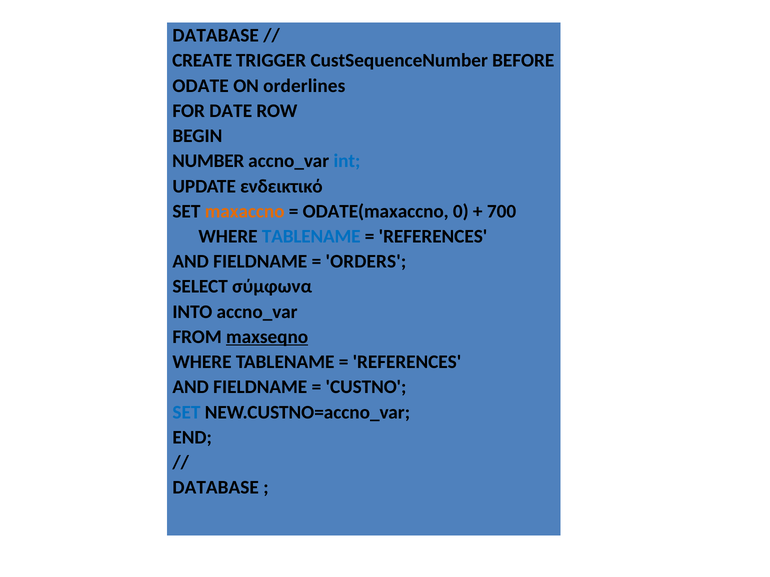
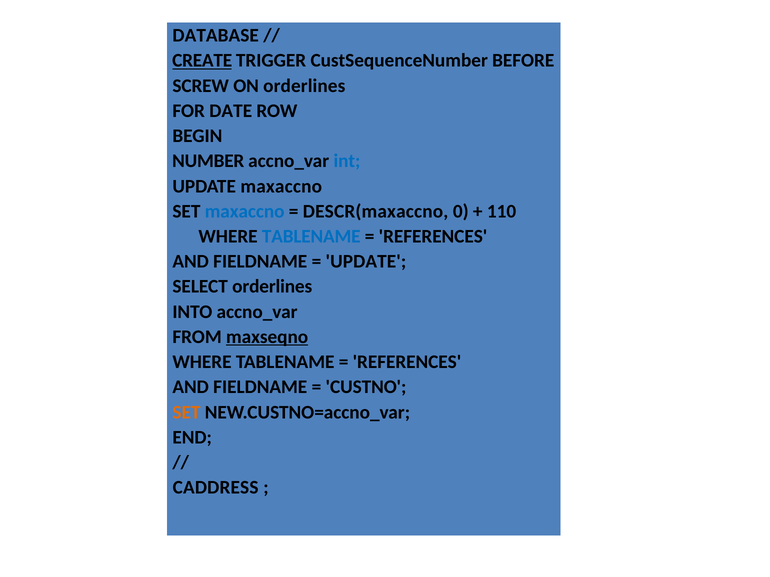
CREATE underline: none -> present (202, 61)
ODATE: ODATE -> SCREW (201, 86)
UPDATE ενδεικτικό: ενδεικτικό -> maxaccno (281, 186)
maxaccno colour: orange -> blue (245, 211)
ODATE(maxaccno: ODATE(maxaccno -> DESCR(maxaccno (376, 211)
700: 700 -> 110 (502, 211)
ORDERS: ORDERS -> UPDATE (366, 262)
SELECT σύμφωνα: σύμφωνα -> orderlines (272, 287)
SET colour: blue -> orange (186, 413)
DATABASE: DATABASE -> CADDRESS (216, 488)
